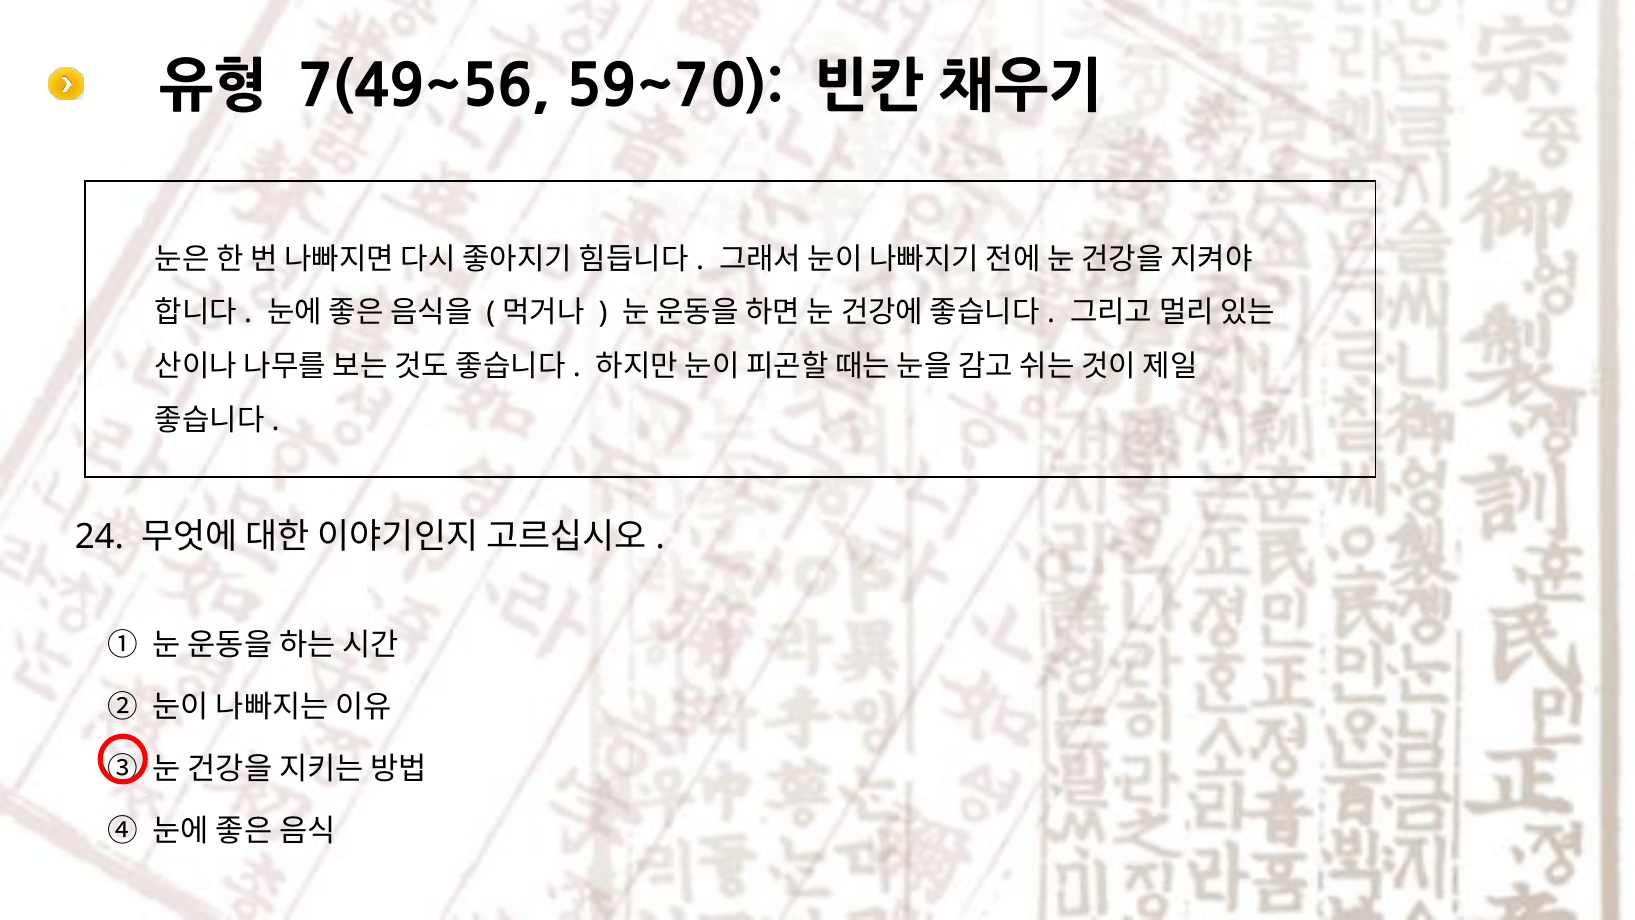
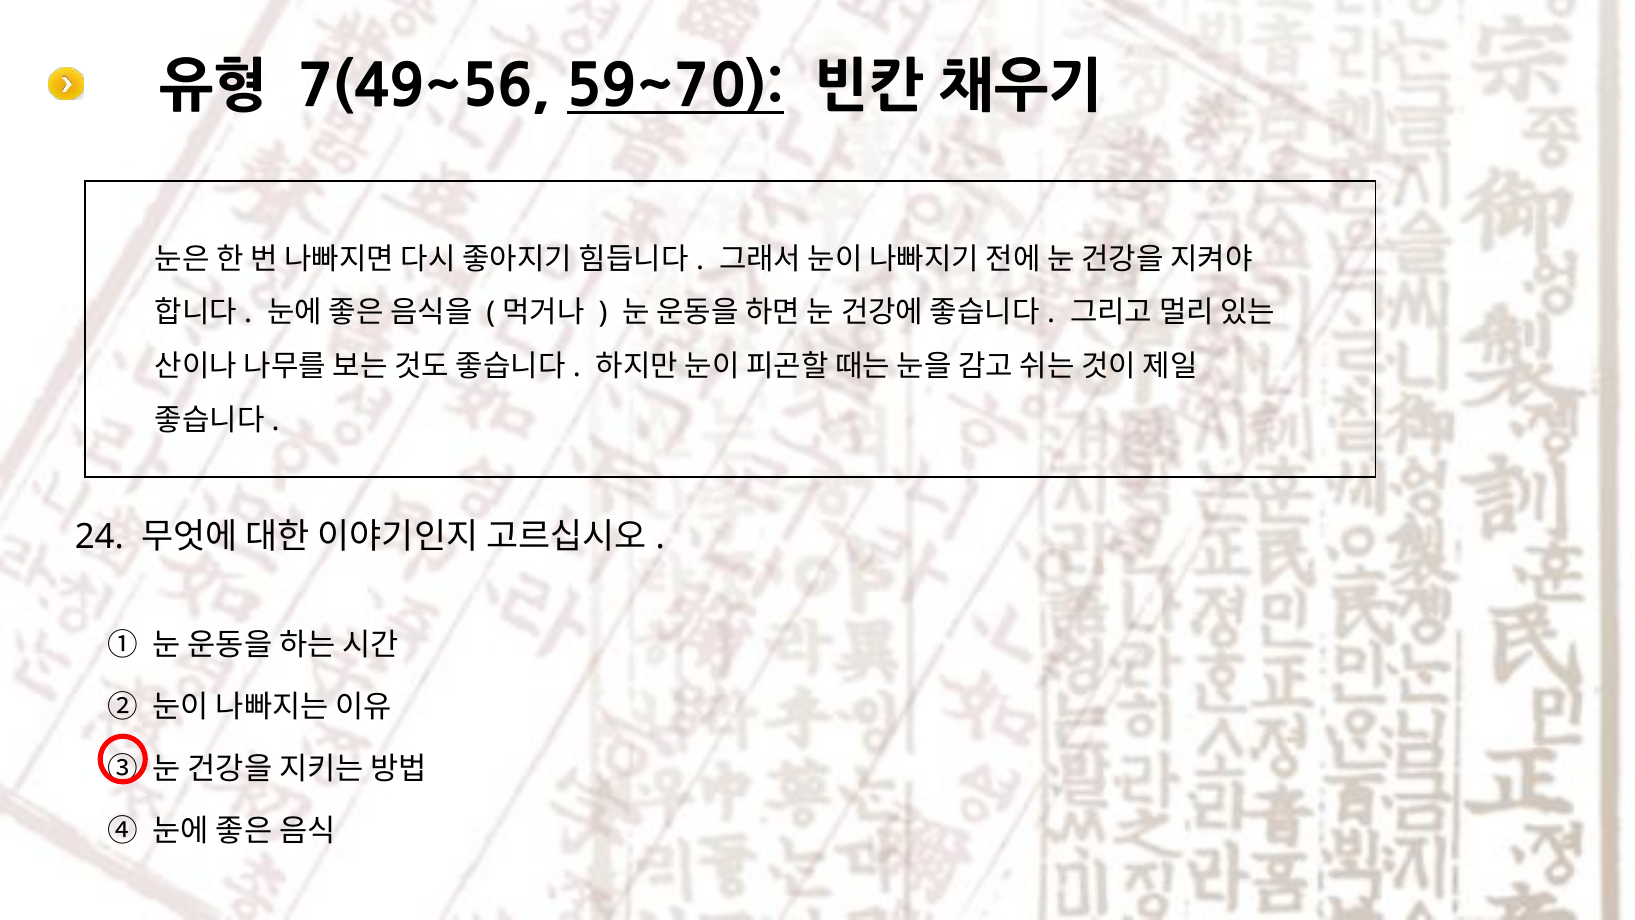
59~70 underline: none -> present (675, 87)
